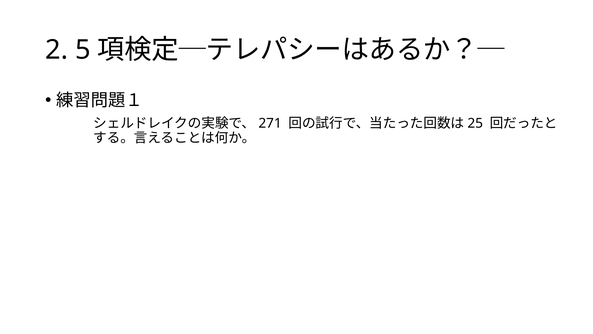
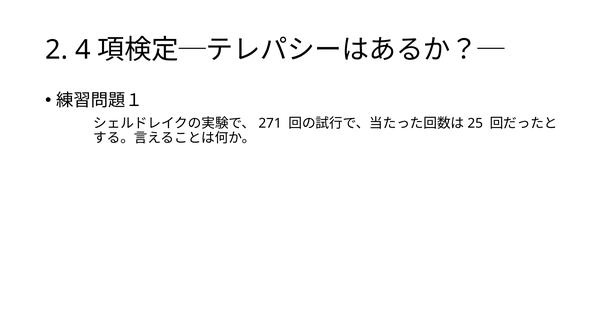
5: 5 -> 4 (83, 50)
